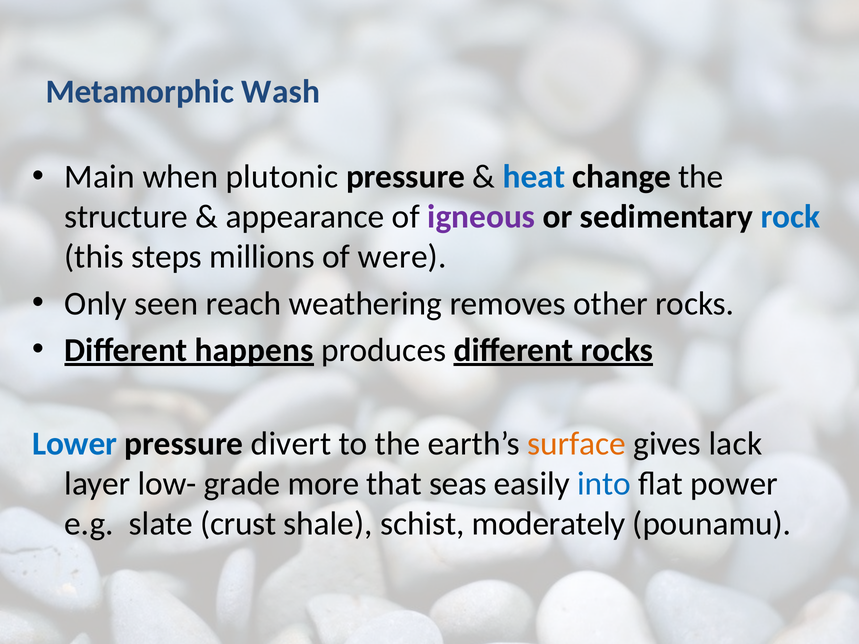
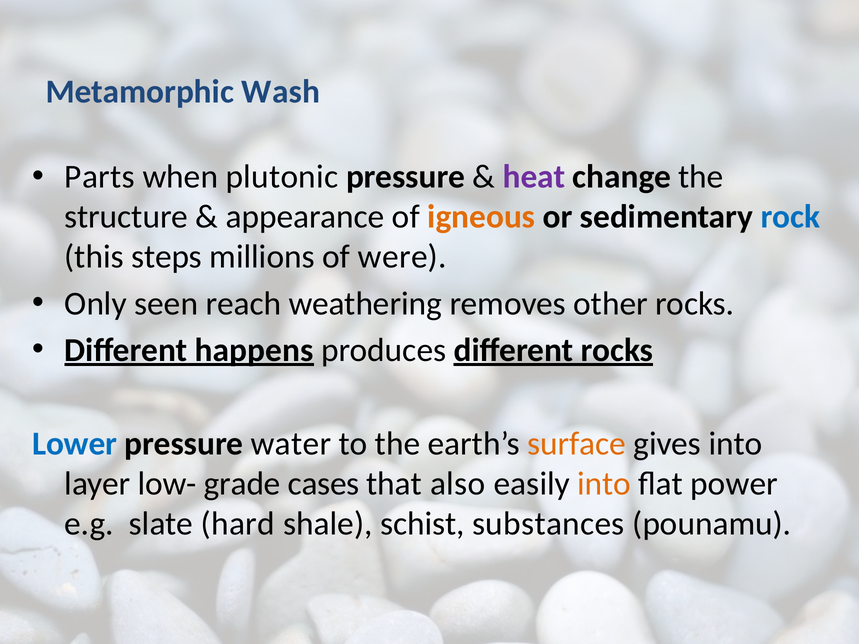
Main: Main -> Parts (100, 177)
heat colour: blue -> purple (534, 177)
igneous colour: purple -> orange (481, 217)
divert: divert -> water (291, 444)
gives lack: lack -> into (736, 444)
more: more -> cases (324, 484)
seas: seas -> also (458, 484)
into colour: blue -> orange (604, 484)
crust: crust -> hard (238, 524)
moderately: moderately -> substances (548, 524)
